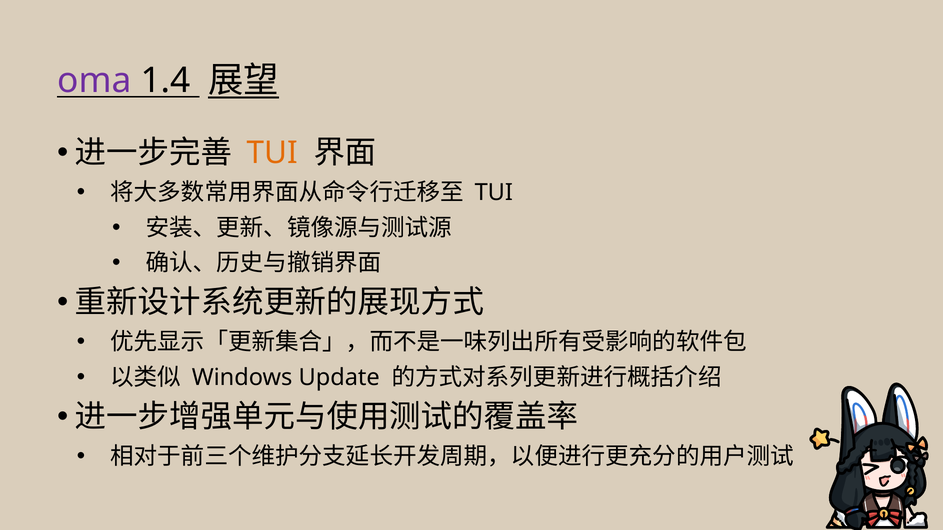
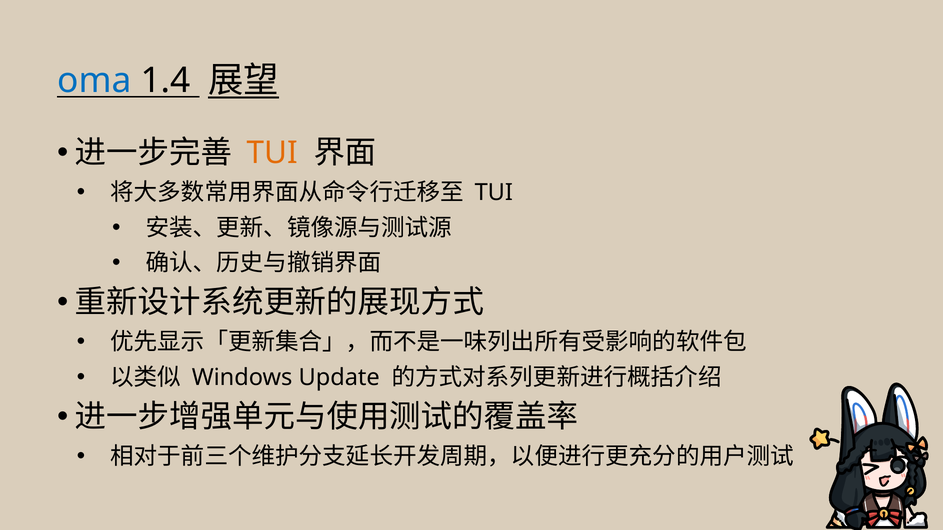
oma colour: purple -> blue (94, 81)
